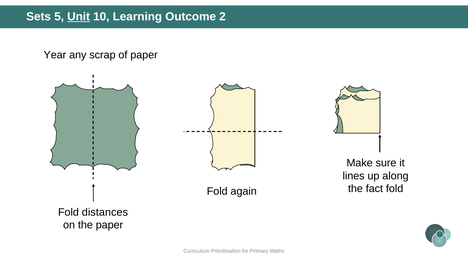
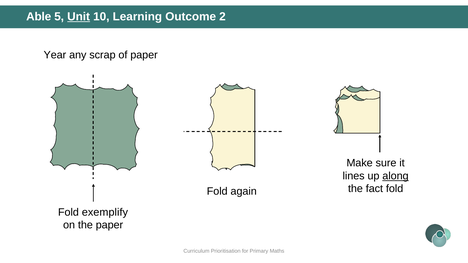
Sets: Sets -> Able (39, 17)
along underline: none -> present (396, 176)
distances: distances -> exemplify (105, 212)
